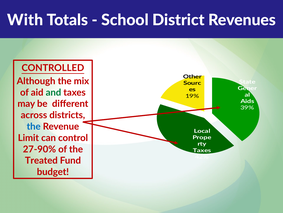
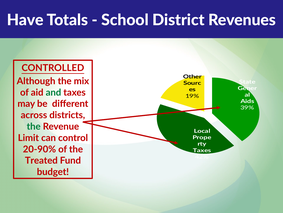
With: With -> Have (25, 20)
the colour: blue -> green (34, 126)
27-90%: 27-90% -> 20-90% (39, 149)
